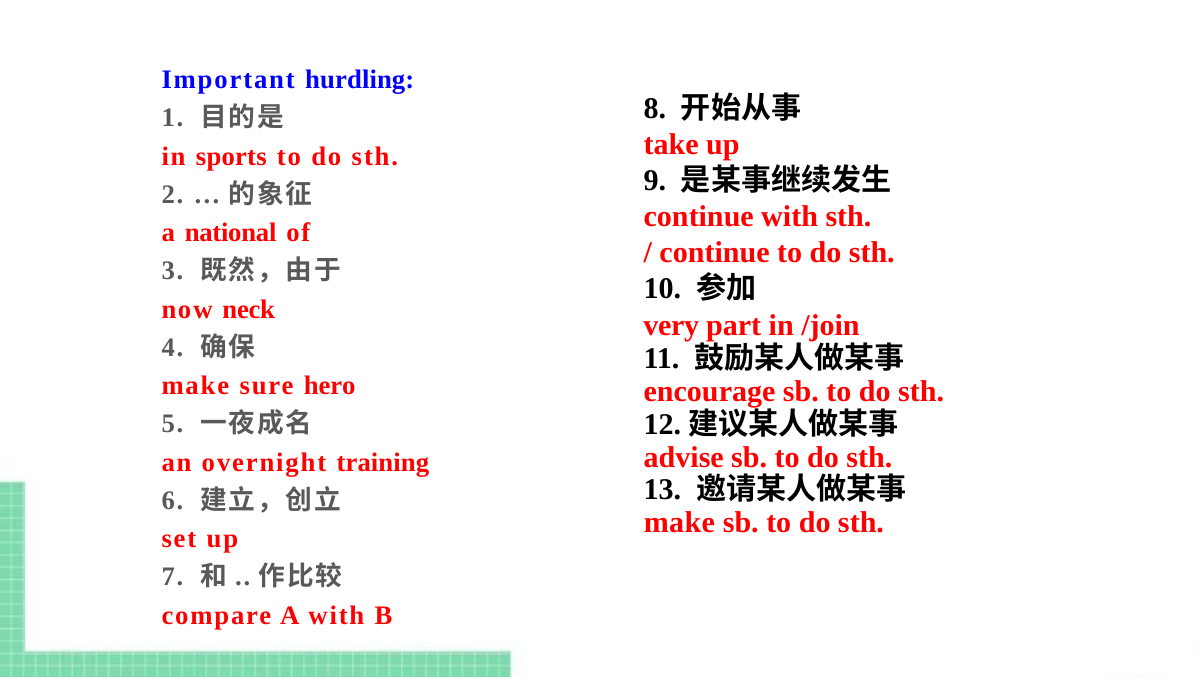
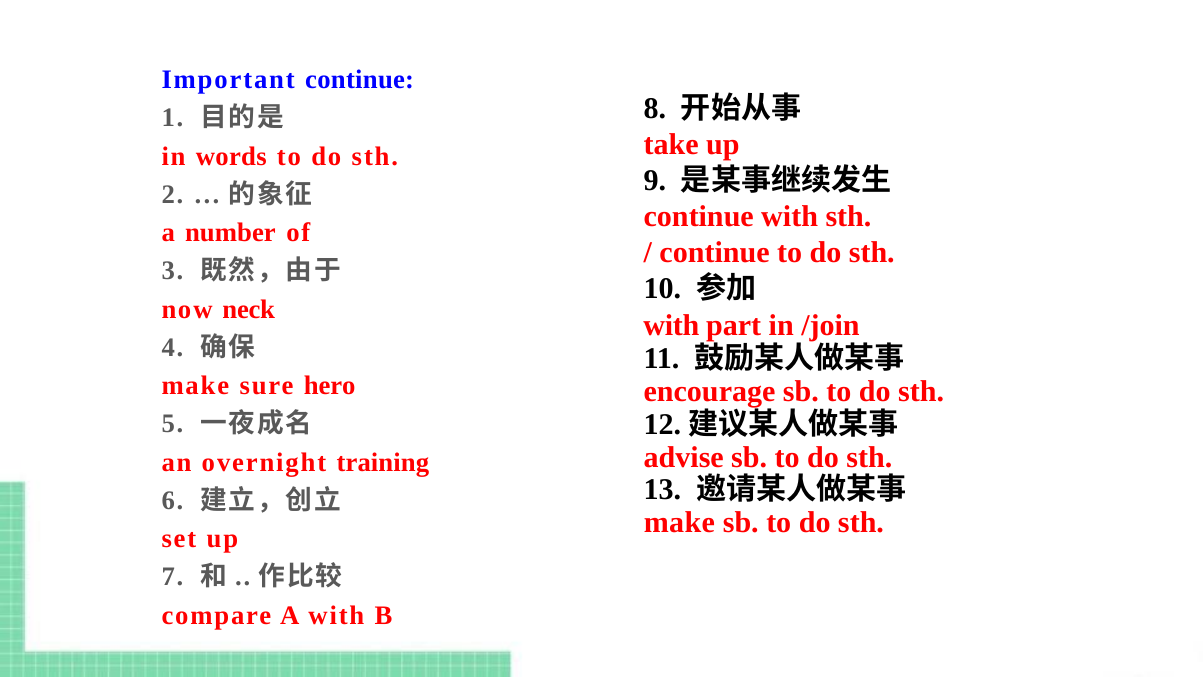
Important hurdling: hurdling -> continue (360, 80)
sports: sports -> words (231, 156)
national: national -> number (230, 233)
very: very -> with (671, 325)
